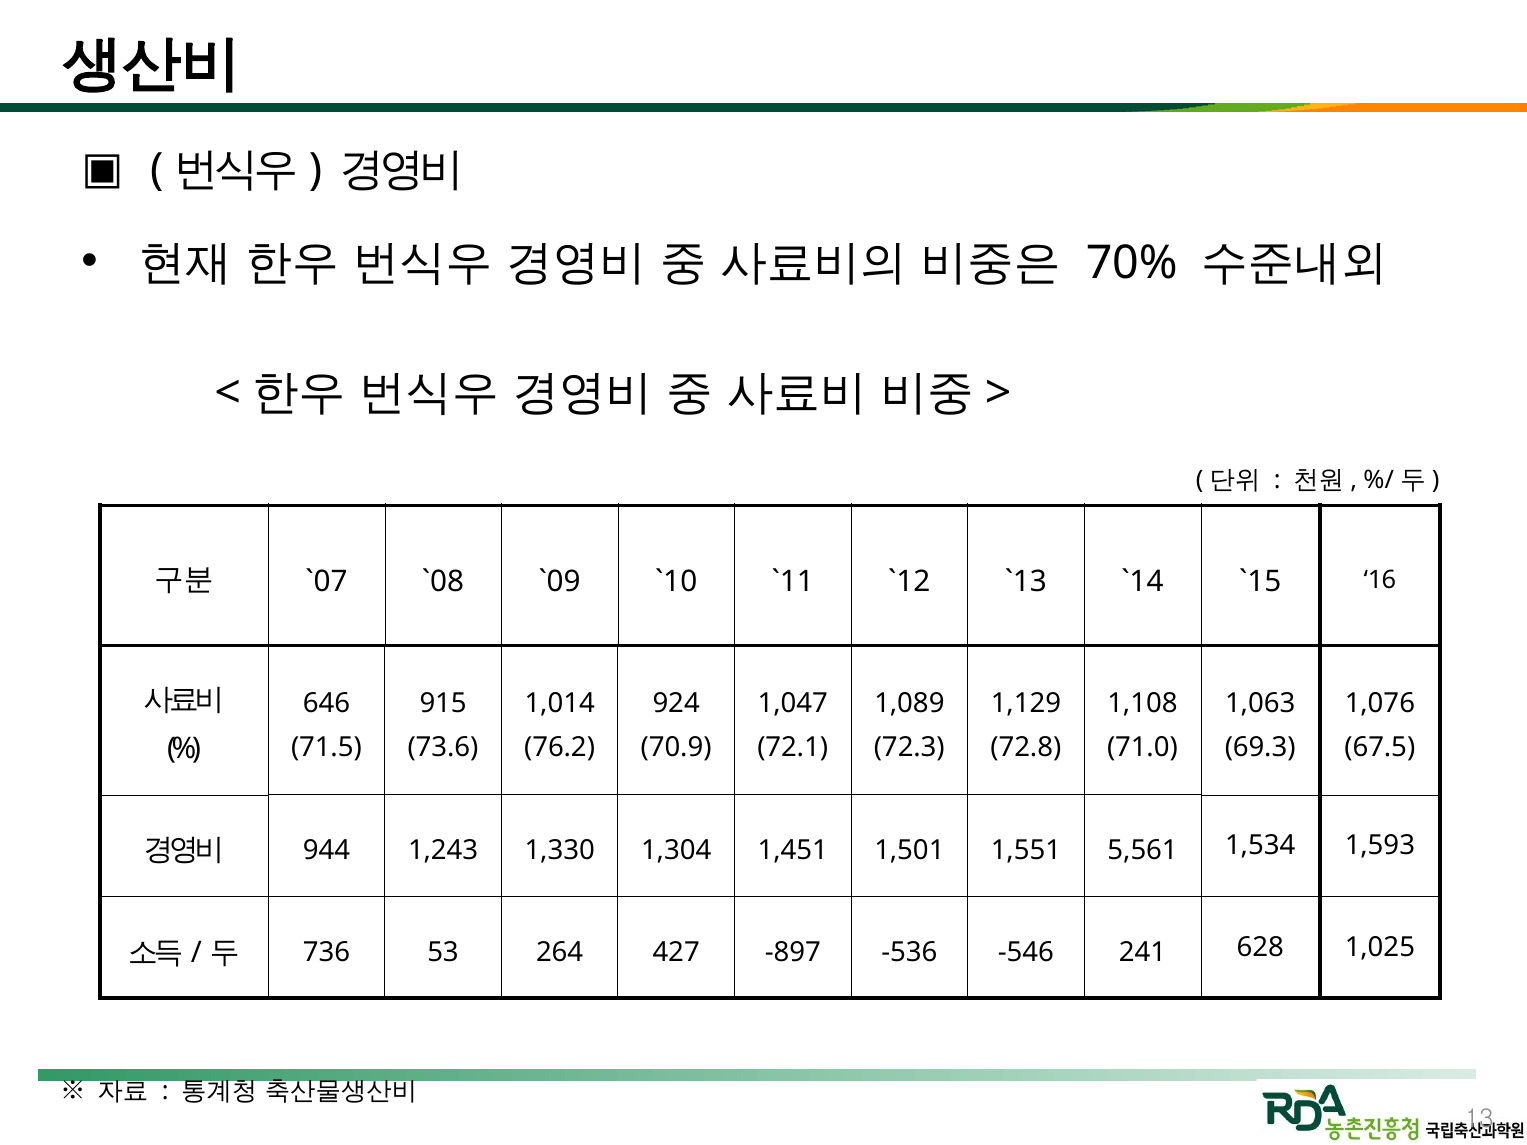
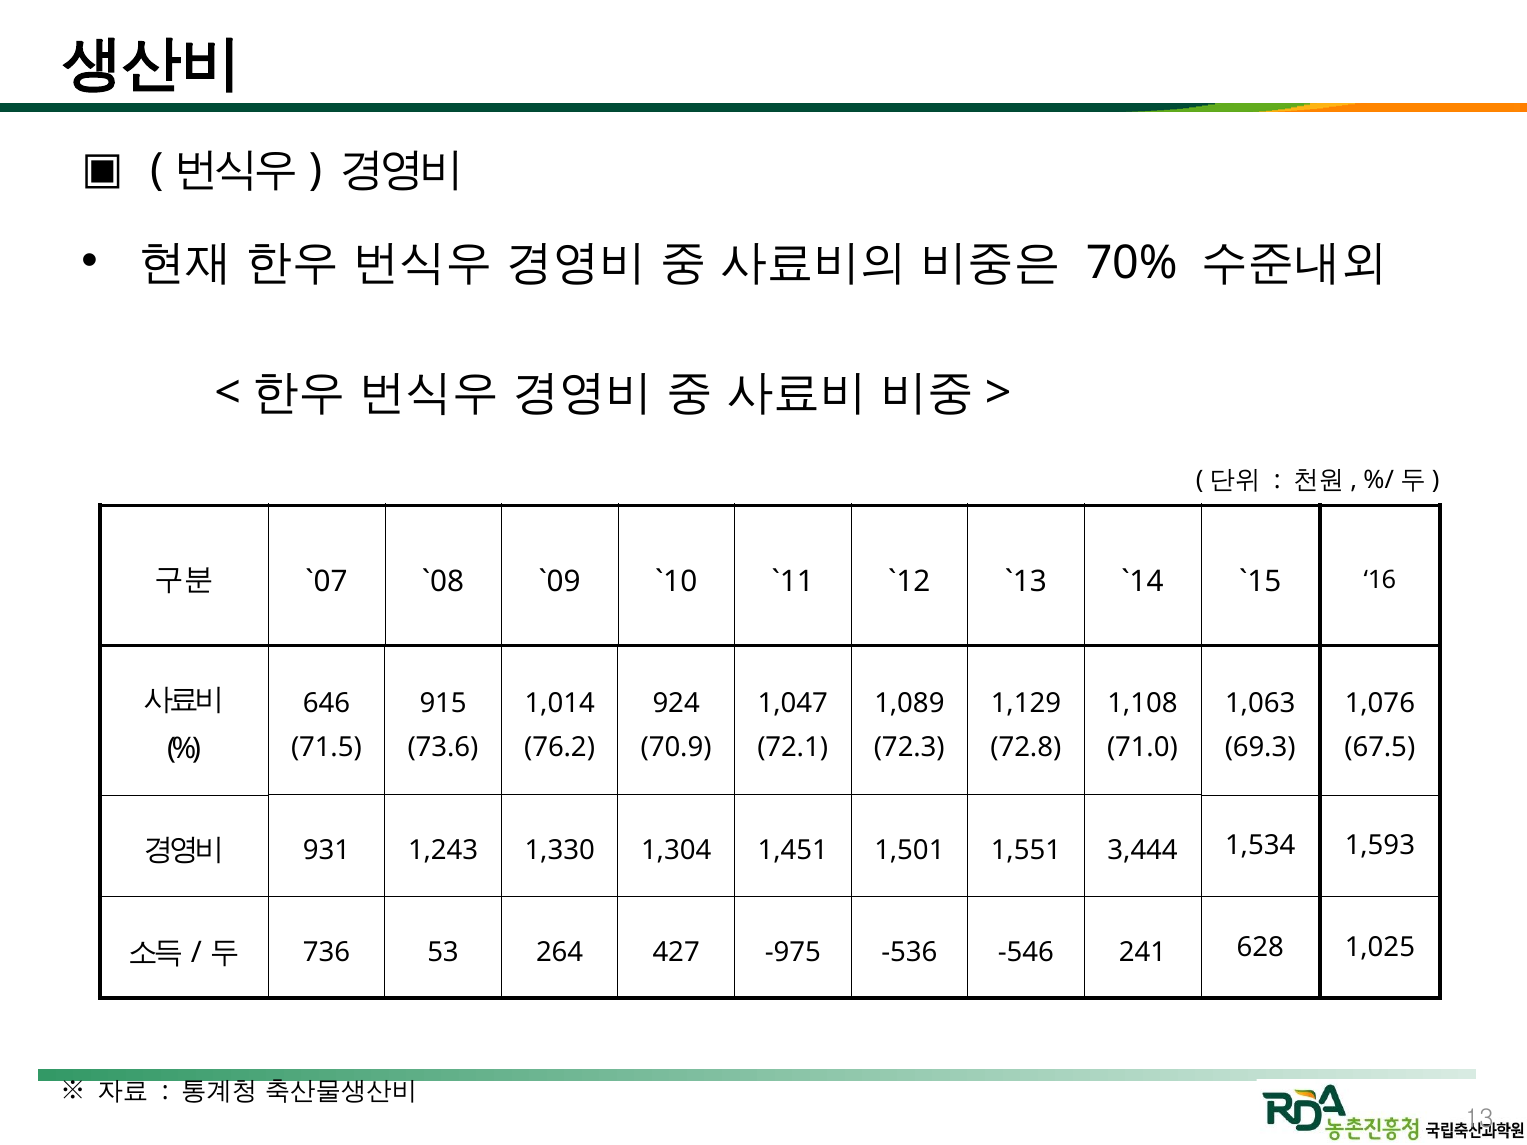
944: 944 -> 931 (327, 851)
5,561: 5,561 -> 3,444 (1143, 851)
-897: -897 -> -975 (793, 953)
